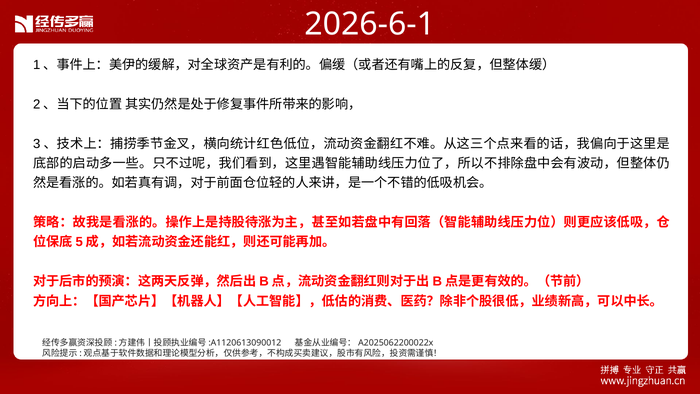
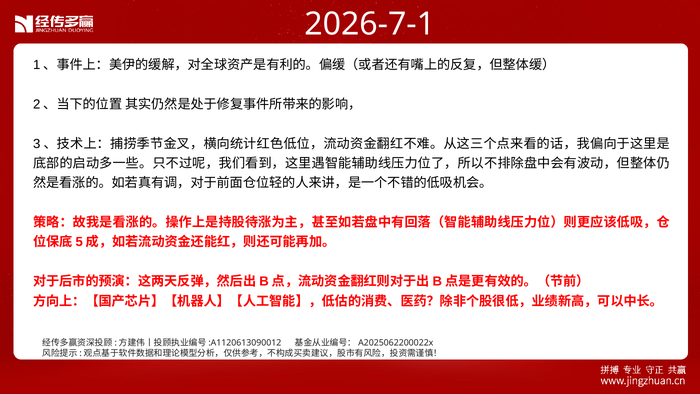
2026-6-1: 2026-6-1 -> 2026-7-1 (370, 24)
